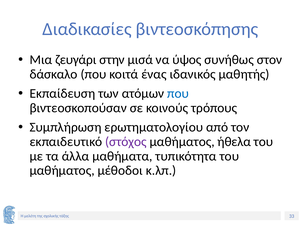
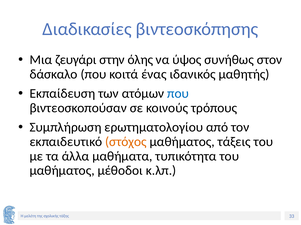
μισά: μισά -> όλης (140, 60)
στόχος colour: purple -> orange (126, 142)
ήθελα: ήθελα -> τάξεις (234, 142)
